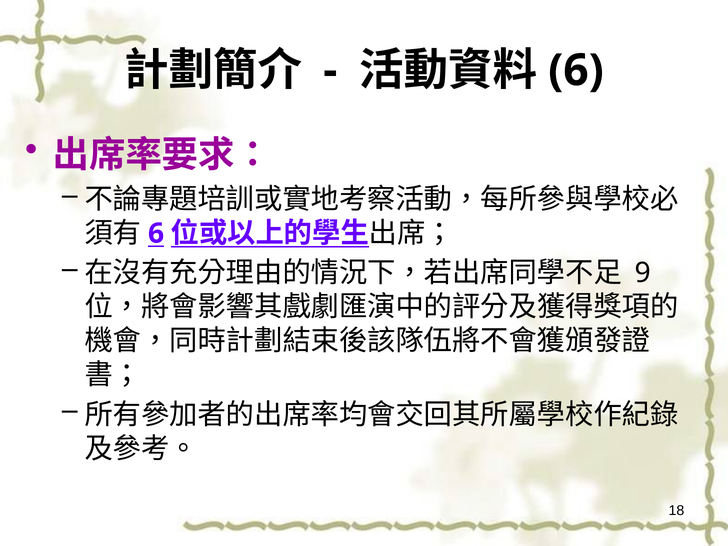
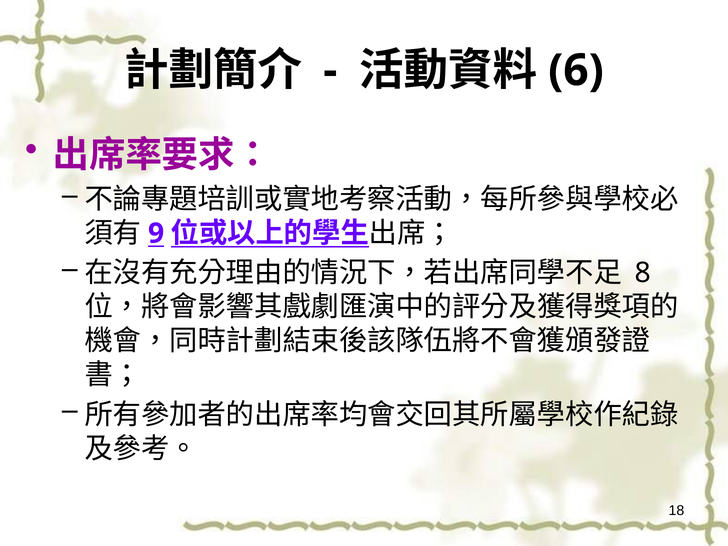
6: 6 -> 9 (156, 233)
9: 9 -> 8 (643, 273)
